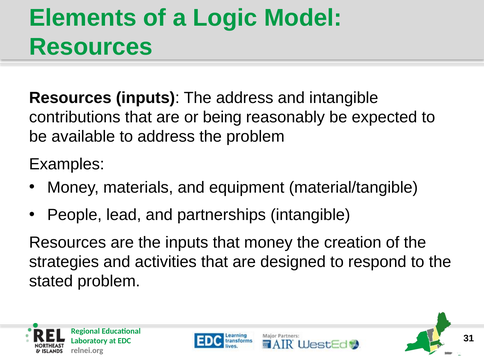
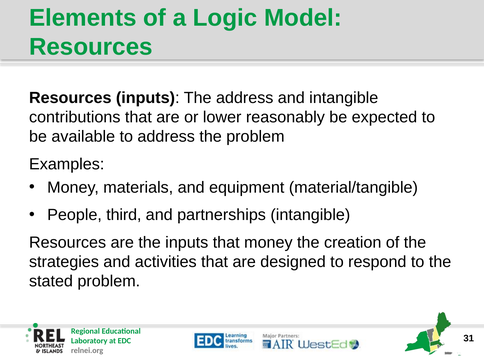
being: being -> lower (222, 117)
lead: lead -> third (124, 215)
